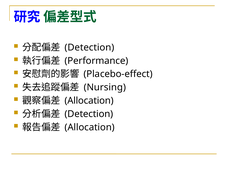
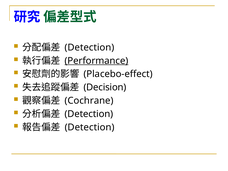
Performance underline: none -> present (96, 61)
Nursing: Nursing -> Decision (105, 87)
Allocation: Allocation -> Cochrane (89, 101)
Allocation: Allocation -> Detection (90, 127)
